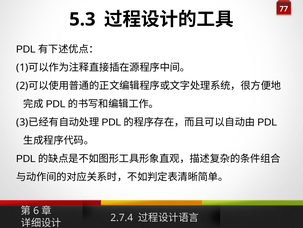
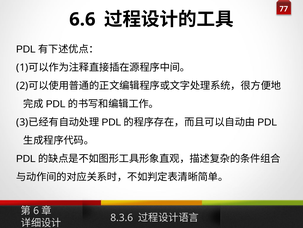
5.3: 5.3 -> 6.6 (82, 19)
2.7.4: 2.7.4 -> 8.3.6 (122, 217)
